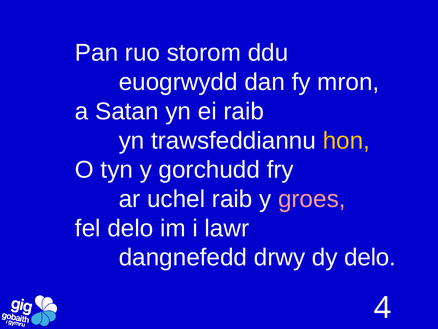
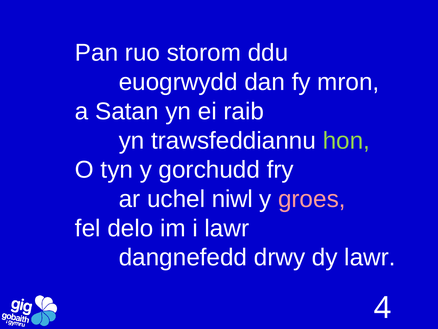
hon colour: yellow -> light green (346, 140)
uchel raib: raib -> niwl (232, 199)
dy delo: delo -> lawr (370, 257)
